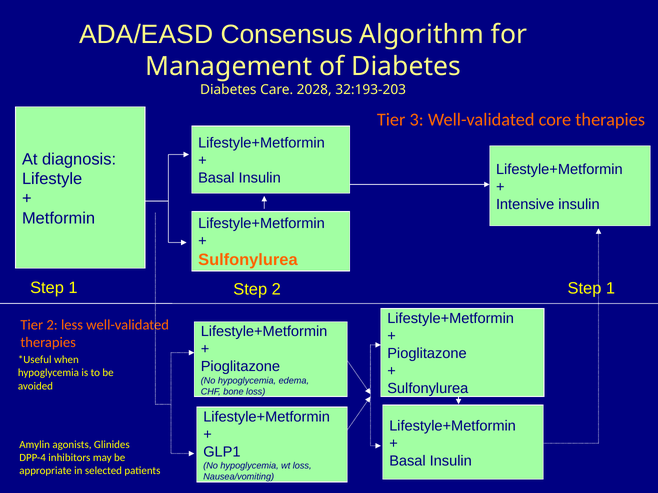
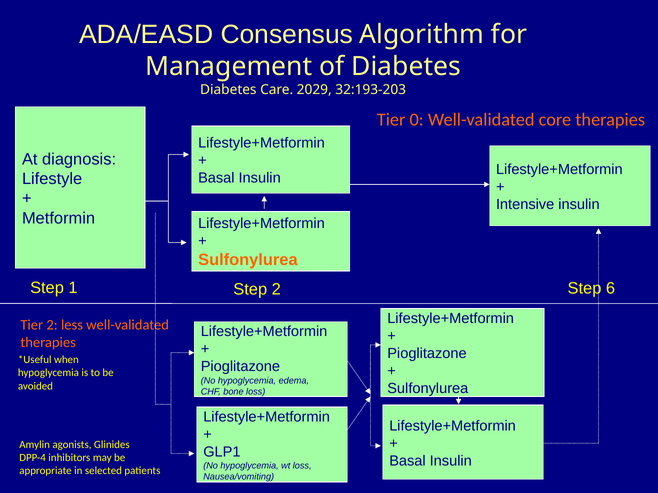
2028: 2028 -> 2029 (314, 90)
3: 3 -> 0 (417, 120)
2 Step 1: 1 -> 6 (611, 289)
